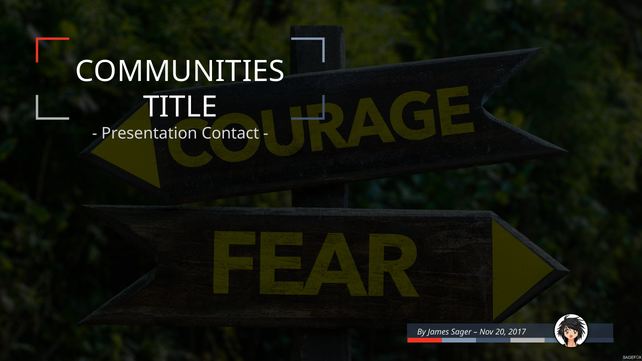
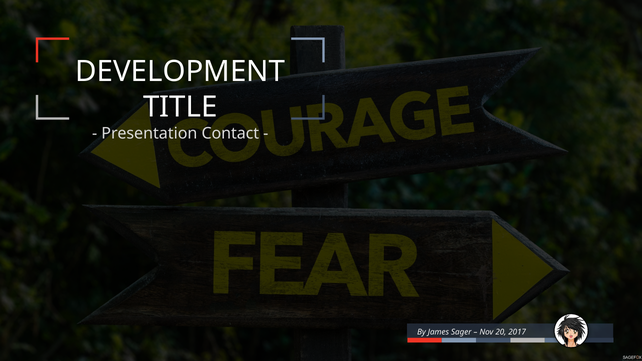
COMMUNITIES: COMMUNITIES -> DEVELOPMENT (180, 72)
